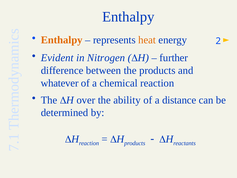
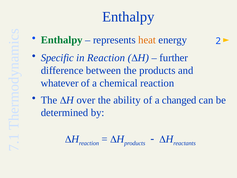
Enthalpy colour: orange -> green (62, 40)
Evident: Evident -> Specific (57, 58)
in Nitrogen: Nitrogen -> Reaction (106, 58)
distance: distance -> changed (179, 100)
